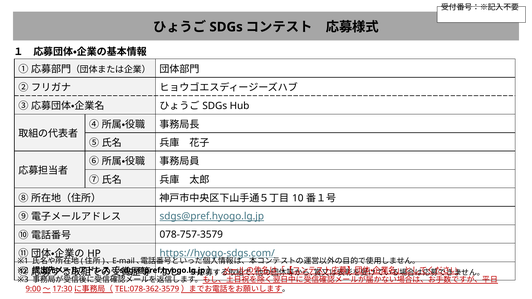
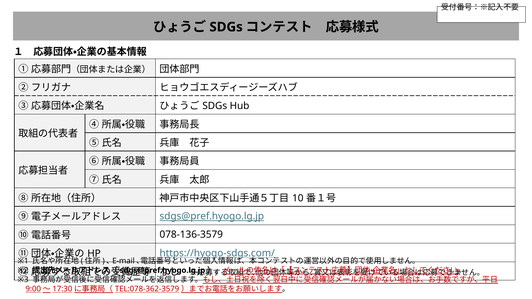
078-757-3579: 078-757-3579 -> 078-136-3579 (191, 235)
